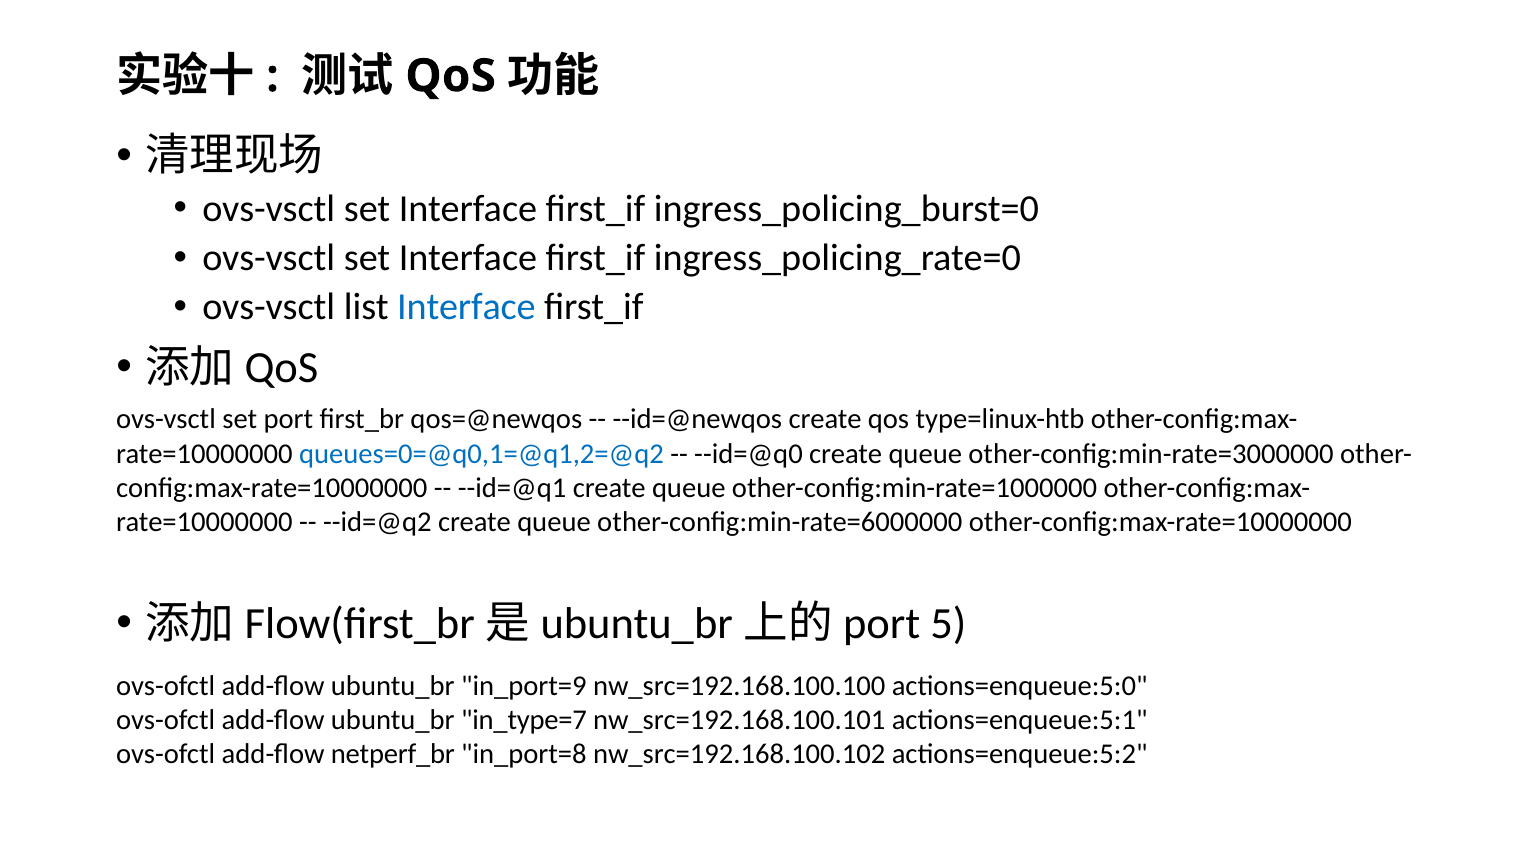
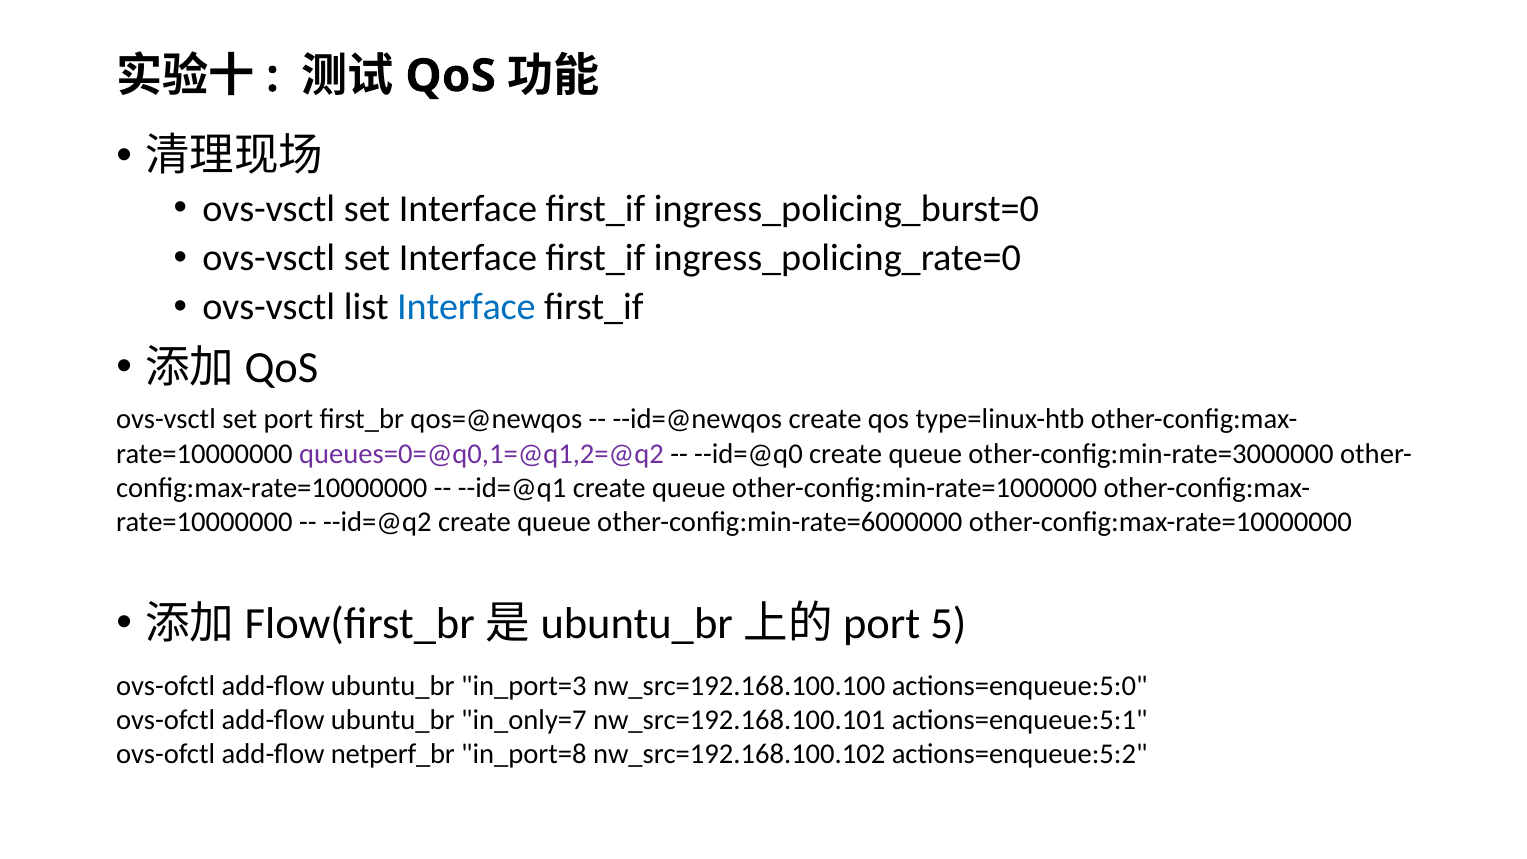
queues=0=@q0,1=@q1,2=@q2 colour: blue -> purple (481, 454)
in_port=9: in_port=9 -> in_port=3 (524, 686)
in_type=7: in_type=7 -> in_only=7 (524, 720)
